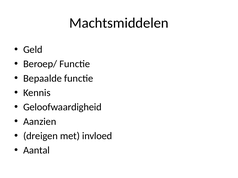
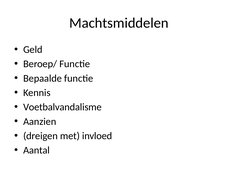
Geloofwaardigheid: Geloofwaardigheid -> Voetbalvandalisme (62, 107)
